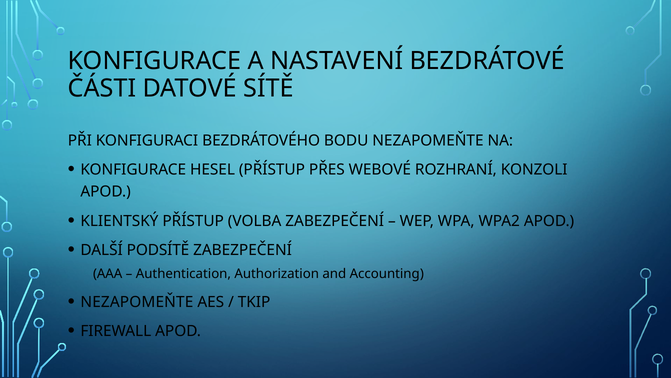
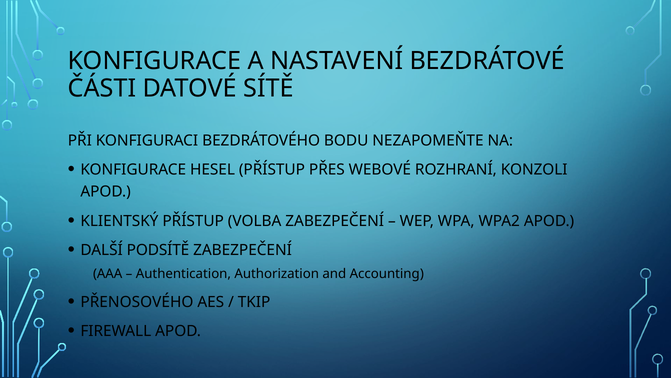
NEZAPOMEŇTE: NEZAPOMEŇTE -> PŘENOSOVÉHO (137, 302)
